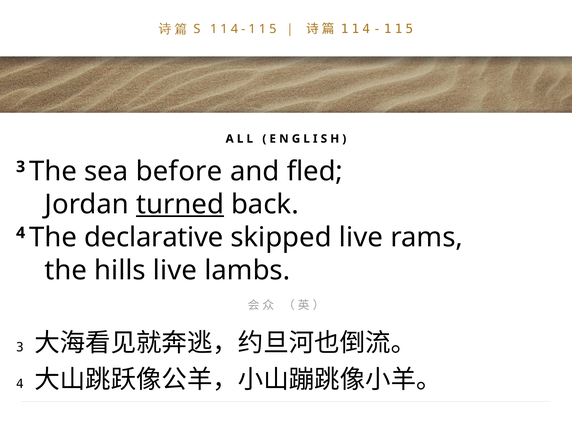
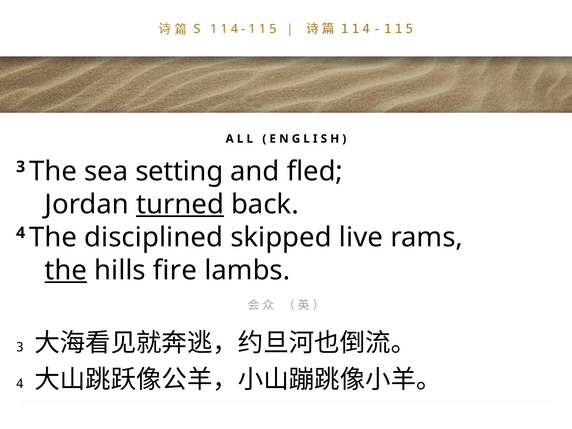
before: before -> setting (179, 171)
declarative: declarative -> disciplined (154, 237)
the underline: none -> present (66, 270)
hills live: live -> fire (175, 270)
